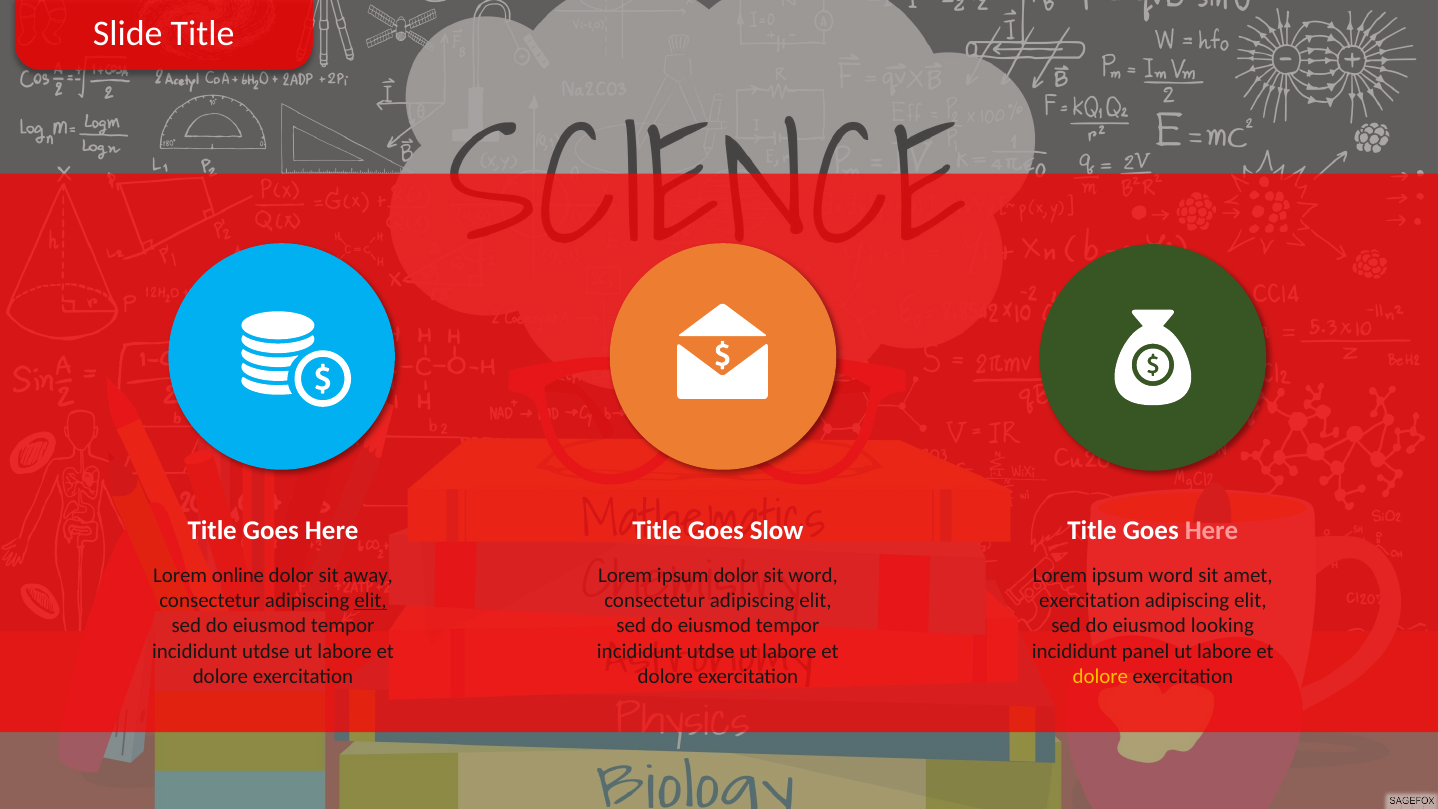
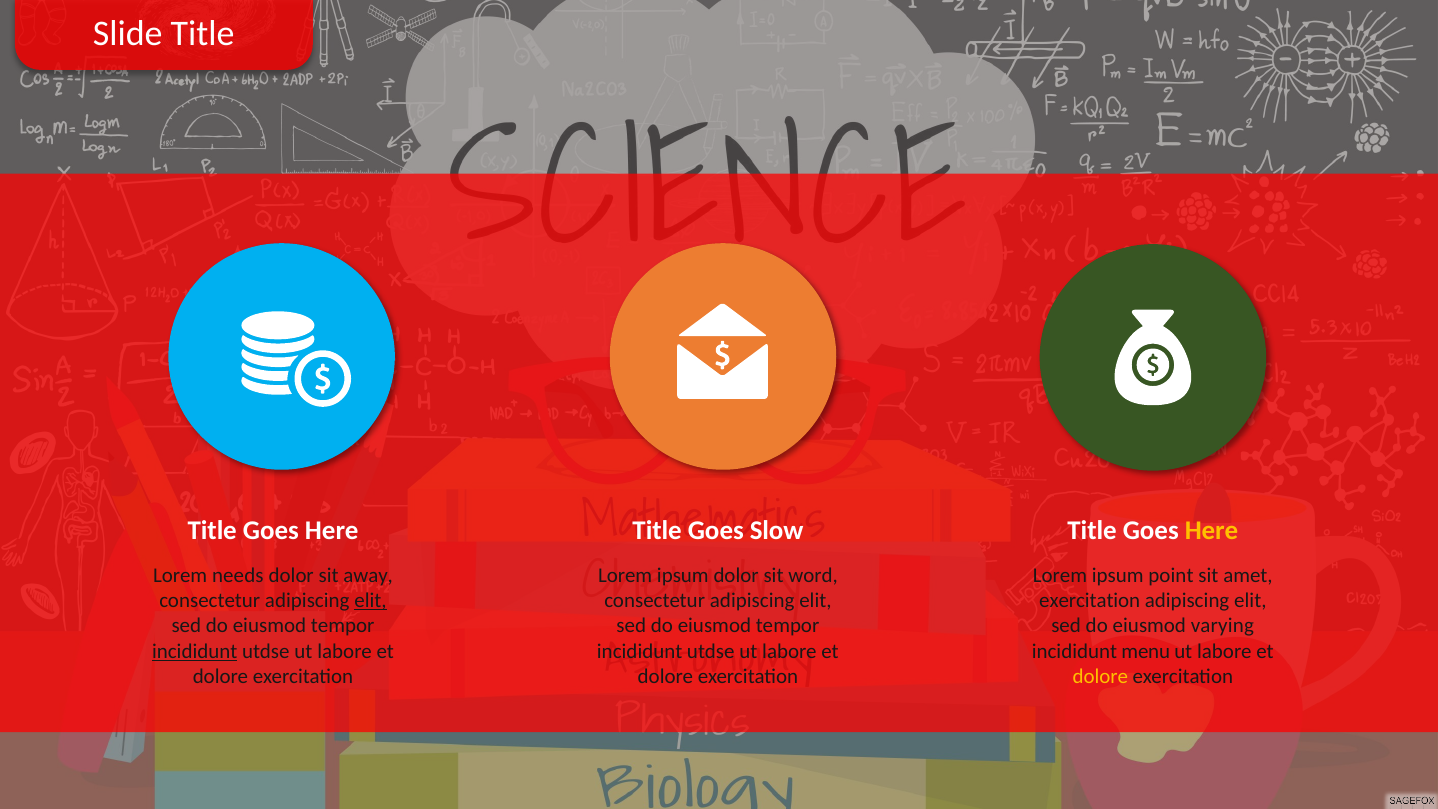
Here colour: pink -> yellow (1211, 530)
online: online -> needs (238, 576)
ipsum word: word -> point (1171, 576)
looking: looking -> varying (1222, 626)
incididunt underline: none -> present (195, 651)
panel: panel -> menu (1146, 651)
